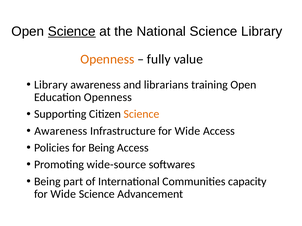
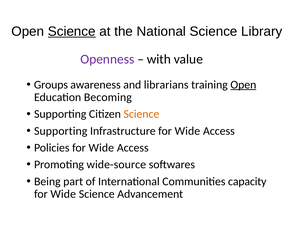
Openness colour: orange -> purple (107, 59)
fully: fully -> with (159, 59)
Library: Library -> Groups (51, 85)
Open underline: none -> present (243, 85)
Education Openness: Openness -> Becoming (108, 97)
Awareness: Awareness -> Supporting (61, 131)
Policies for Being: Being -> Wide (101, 148)
